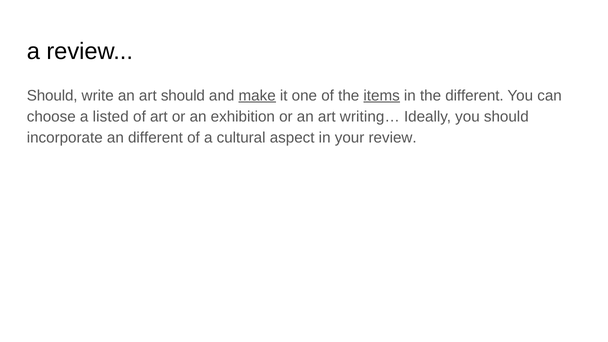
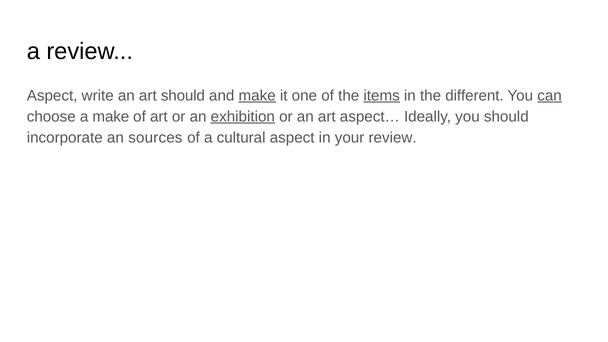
Should: Should -> Aspect (52, 96)
can underline: none -> present (550, 96)
a listed: listed -> make (111, 117)
exhibition underline: none -> present (243, 117)
writing…: writing… -> aspect… (370, 117)
an different: different -> sources (155, 138)
